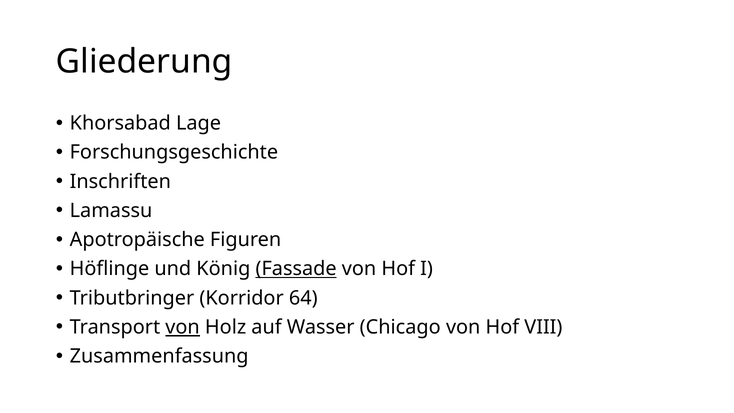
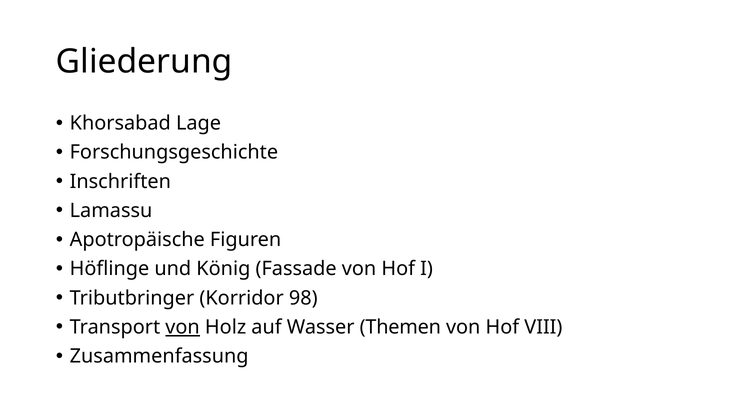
Fassade underline: present -> none (296, 269)
64: 64 -> 98 (303, 298)
Chicago: Chicago -> Themen (400, 327)
